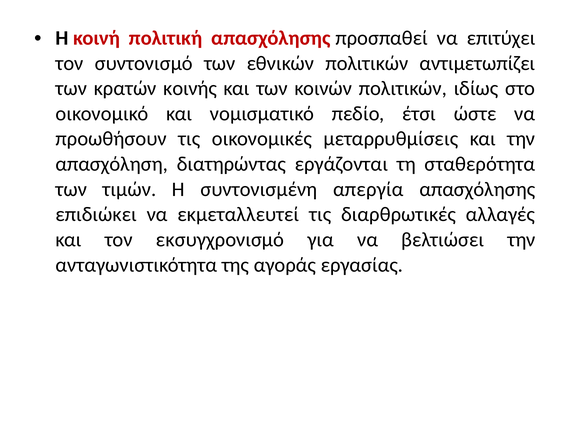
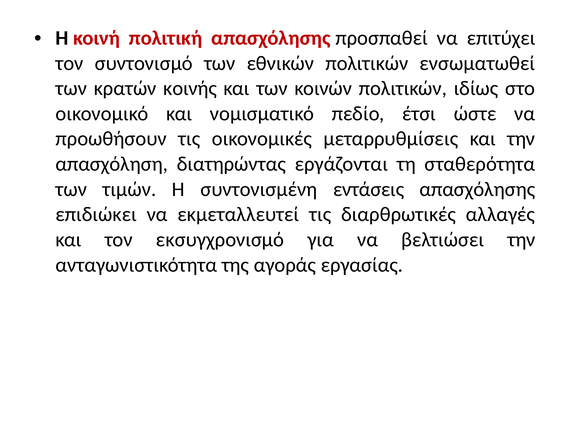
αντιμετωπίζει: αντιμετωπίζει -> ενσωματωθεί (477, 63)
απεργία: απεργία -> εντάσεις (369, 189)
